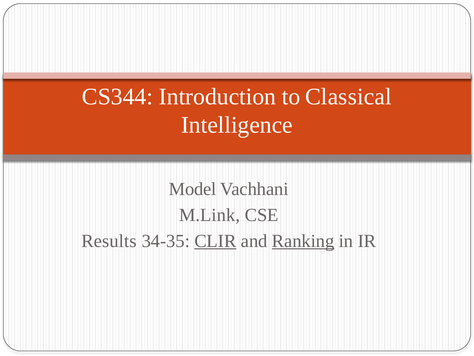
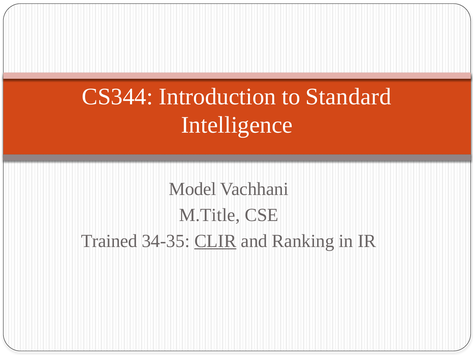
Classical: Classical -> Standard (348, 96)
M.Link: M.Link -> M.Title (210, 215)
Results: Results -> Trained (109, 241)
Ranking underline: present -> none (303, 241)
